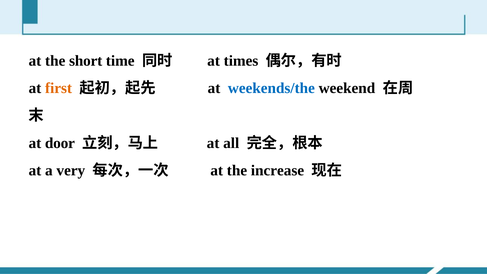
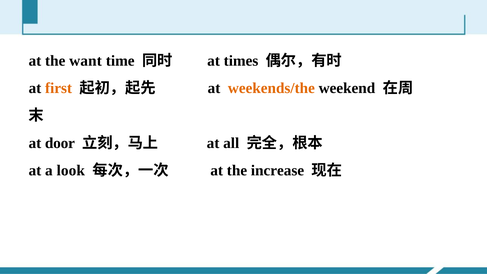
short: short -> want (86, 61)
weekends/the colour: blue -> orange (271, 88)
very: very -> look (71, 170)
